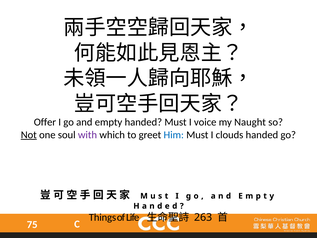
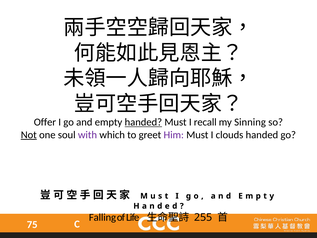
handed underline: none -> present (143, 122)
voice: voice -> recall (205, 122)
Naught: Naught -> Sinning (250, 122)
Him colour: blue -> purple (174, 135)
Things: Things -> Falling (102, 217)
263: 263 -> 255 (203, 217)
